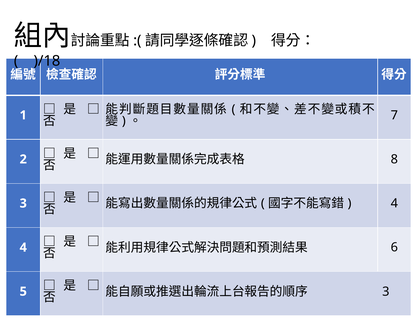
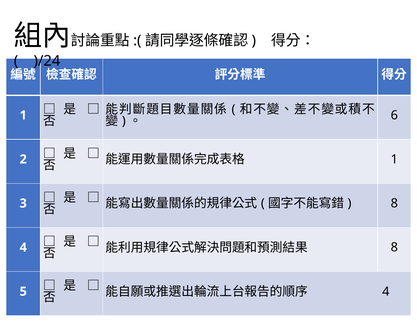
)/18: )/18 -> )/24 (47, 61)
7: 7 -> 6 (394, 115)
8: 8 -> 1 (394, 159)
4: 4 -> 8 (394, 203)
6: 6 -> 8 (394, 247)
3: 3 -> 4 (386, 291)
